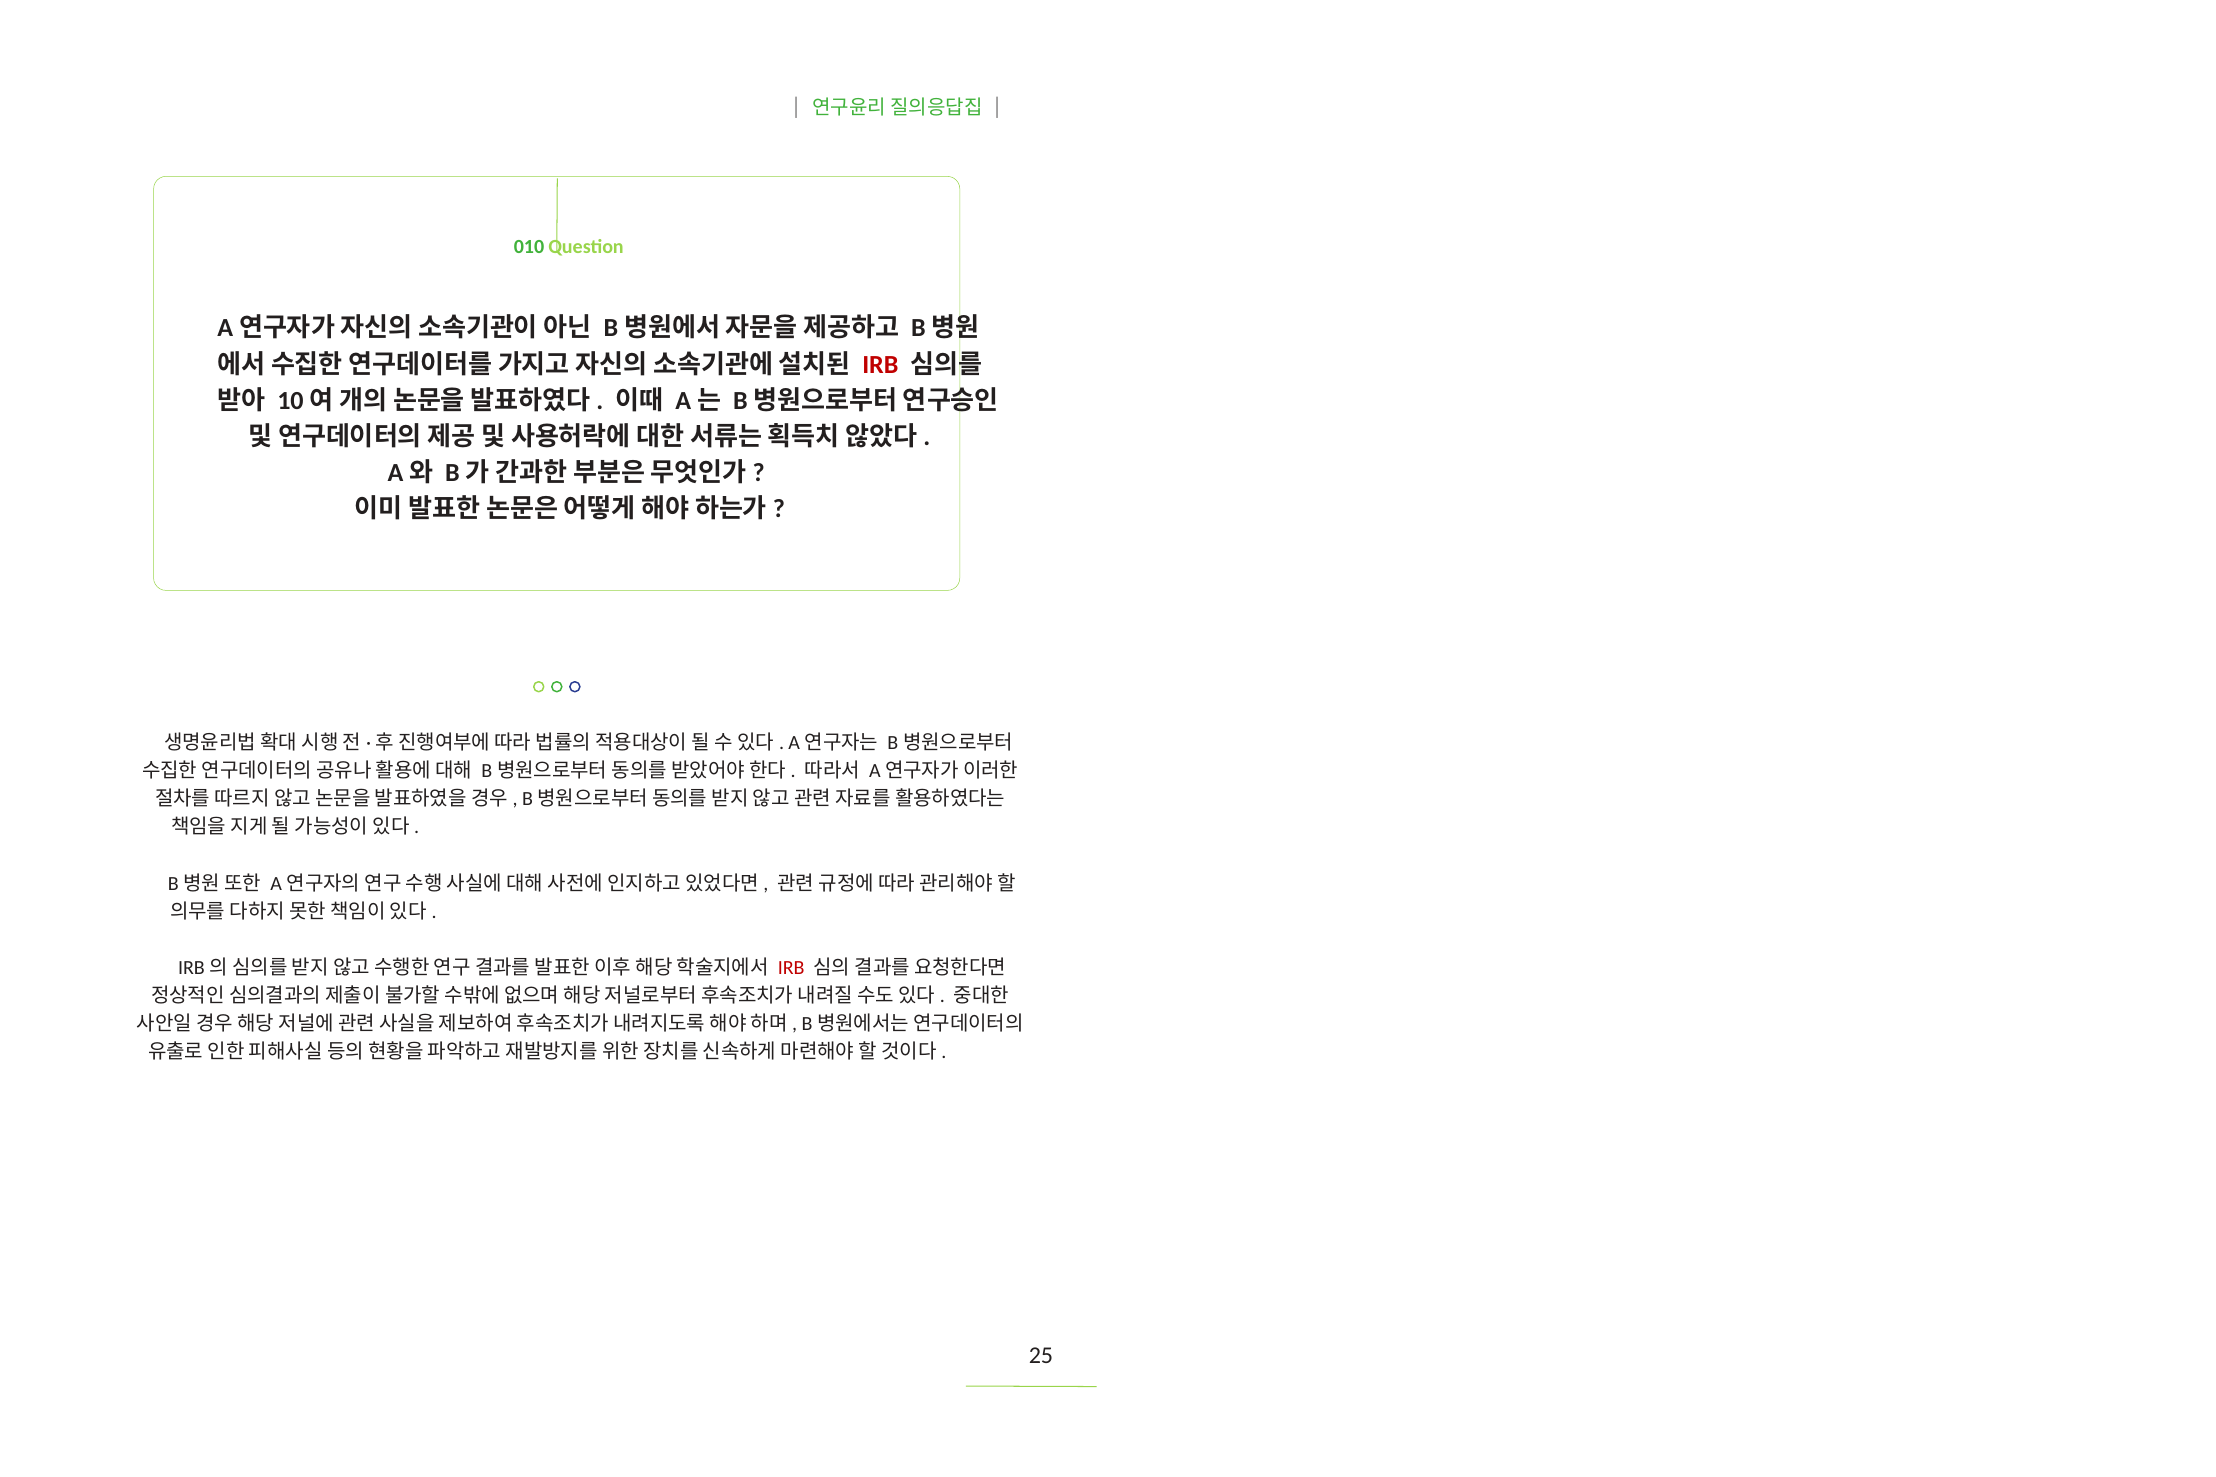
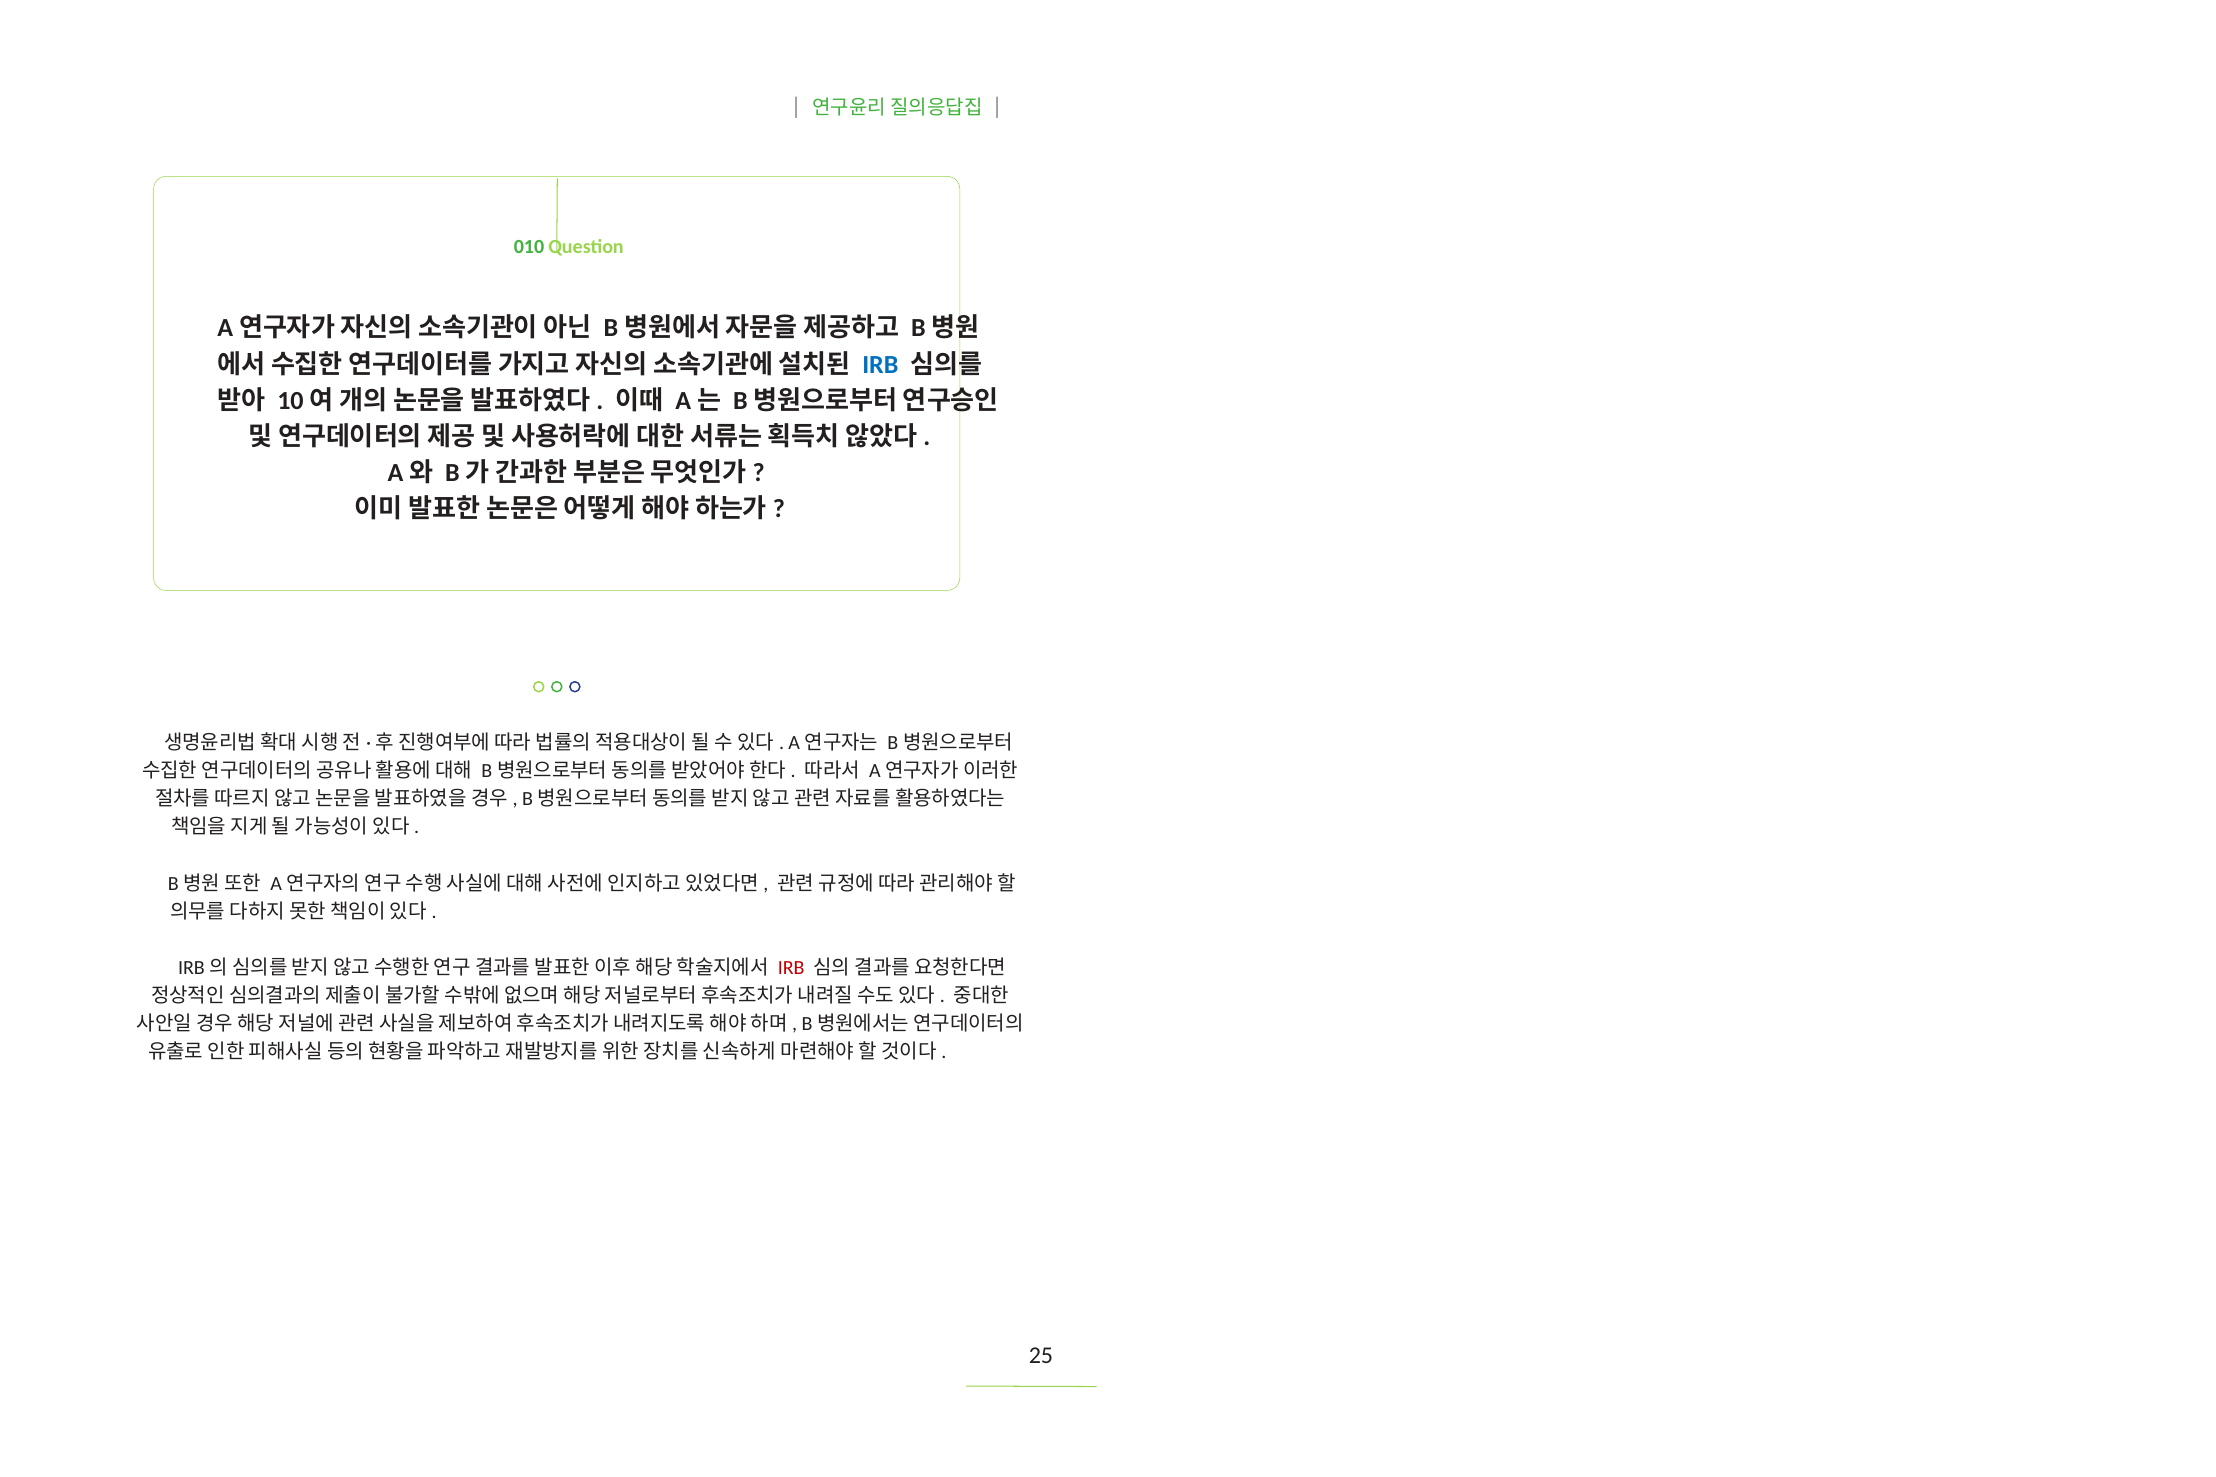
IRB colour: red -> blue (880, 364)
